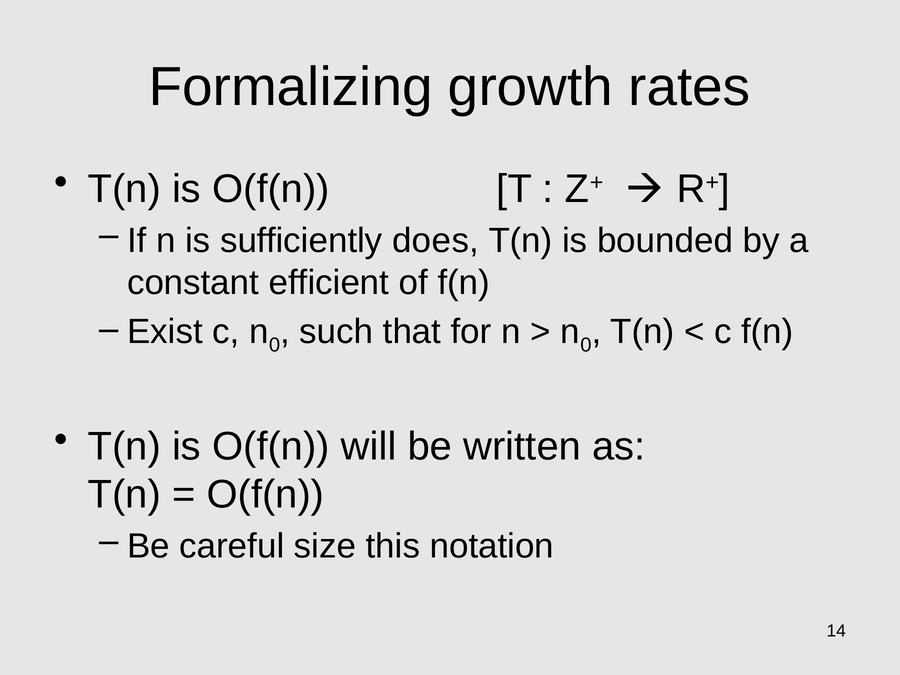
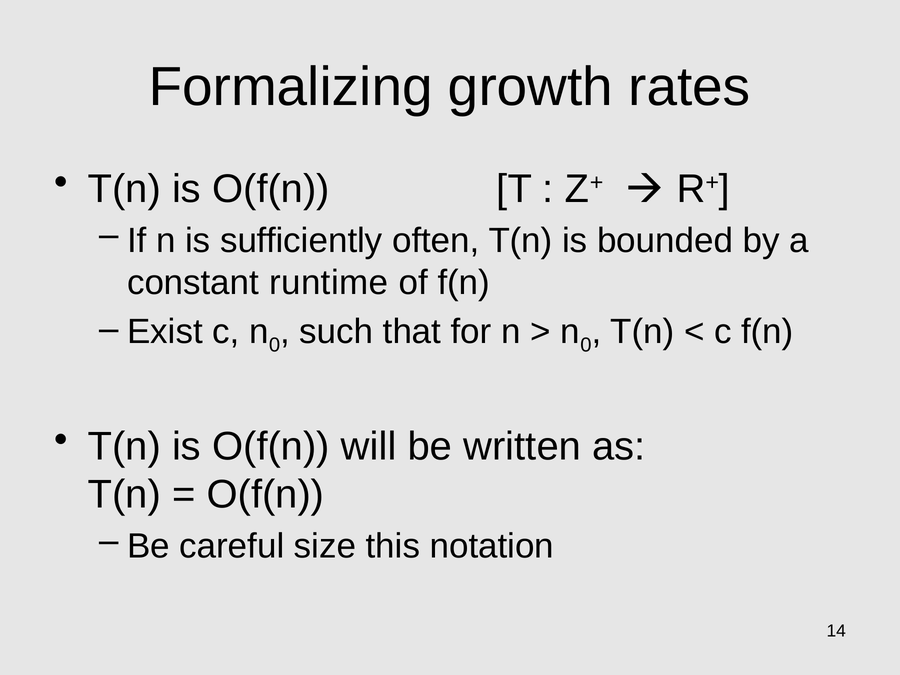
does: does -> often (436, 240)
efficient: efficient -> runtime (329, 283)
